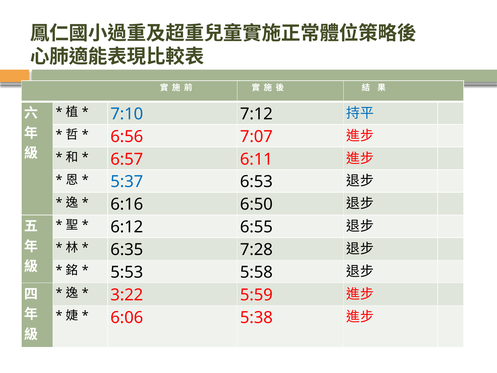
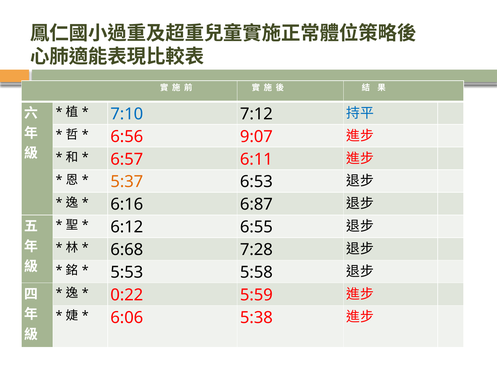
7:07: 7:07 -> 9:07 (256, 136)
5:37 colour: blue -> orange (127, 182)
6:50: 6:50 -> 6:87 (256, 204)
6:35: 6:35 -> 6:68 (127, 250)
3:22: 3:22 -> 0:22 (127, 295)
